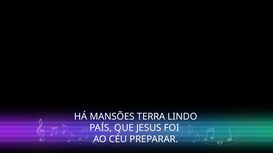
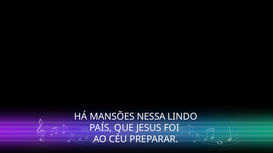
TERRA: TERRA -> NESSA (151, 117)
